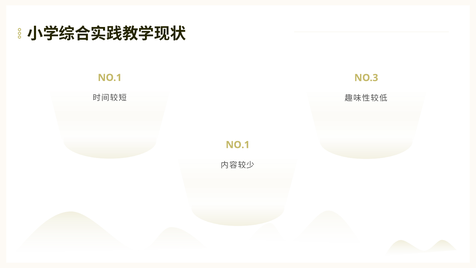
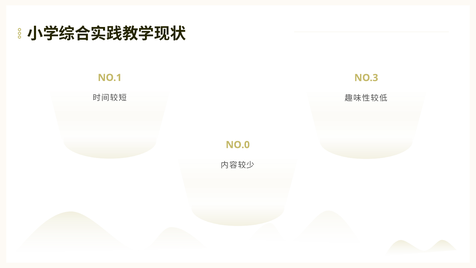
NO.1: NO.1 -> NO.0 (238, 145)
